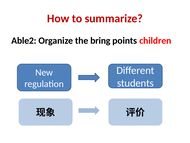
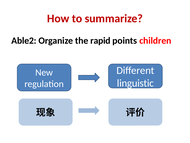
bring: bring -> rapid (100, 41)
students: students -> linguistic (135, 83)
